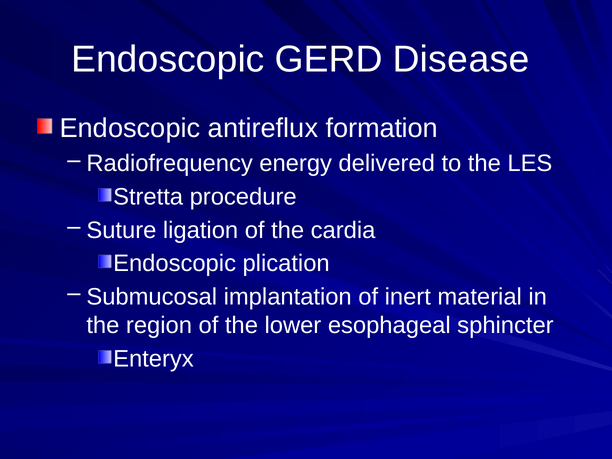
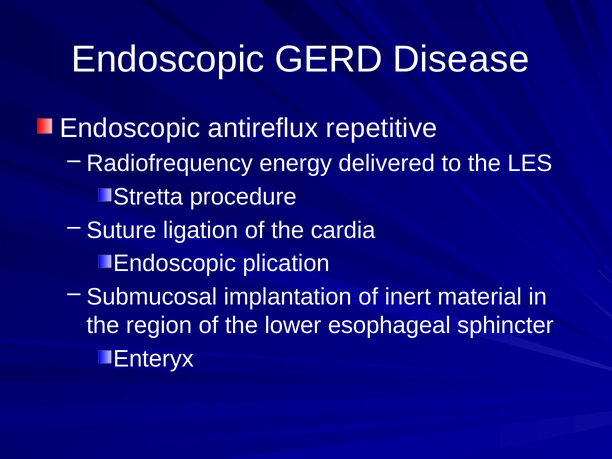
formation: formation -> repetitive (382, 128)
